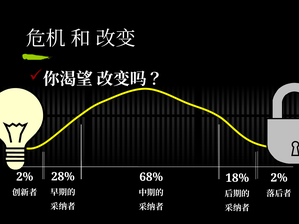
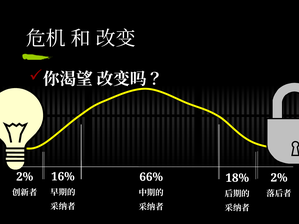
28%: 28% -> 16% (63, 177)
68%: 68% -> 66% (151, 177)
